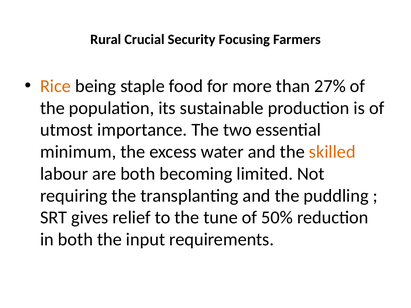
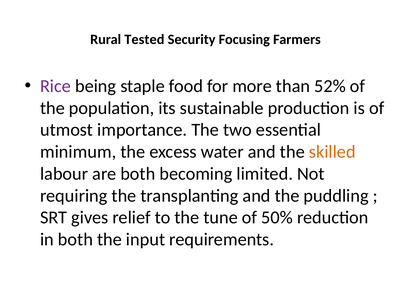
Crucial: Crucial -> Tested (144, 39)
Rice colour: orange -> purple (56, 86)
27%: 27% -> 52% (330, 86)
